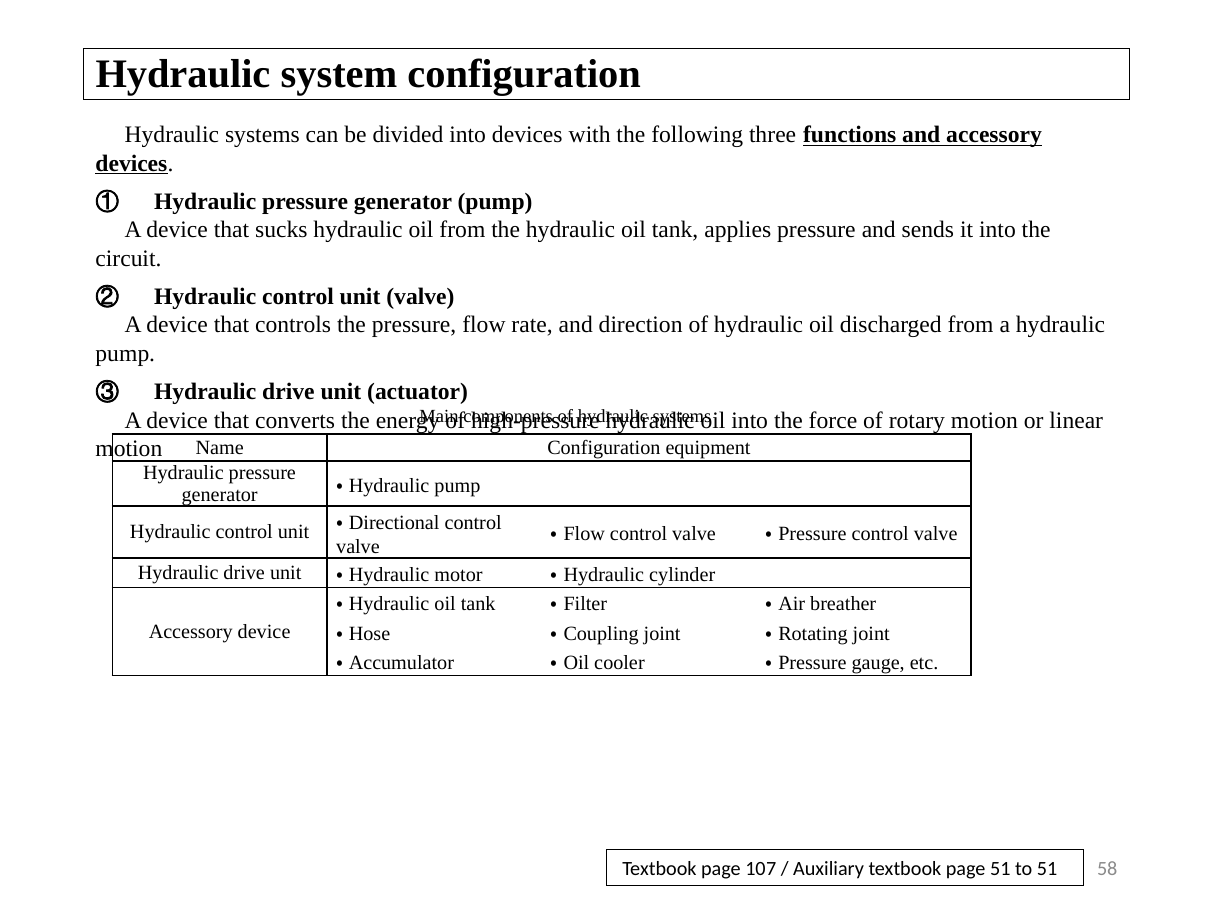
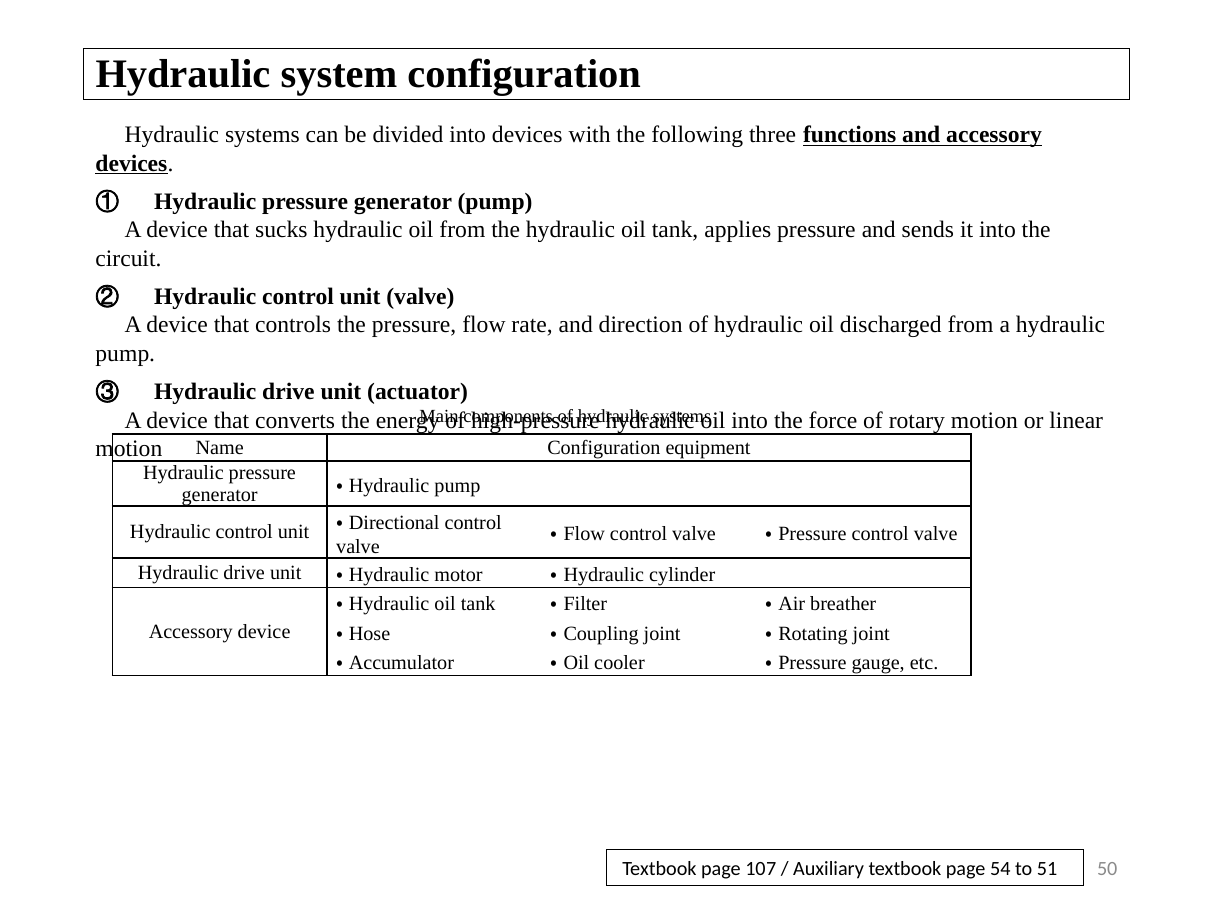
page 51: 51 -> 54 (1000, 869)
58: 58 -> 50 (1107, 869)
